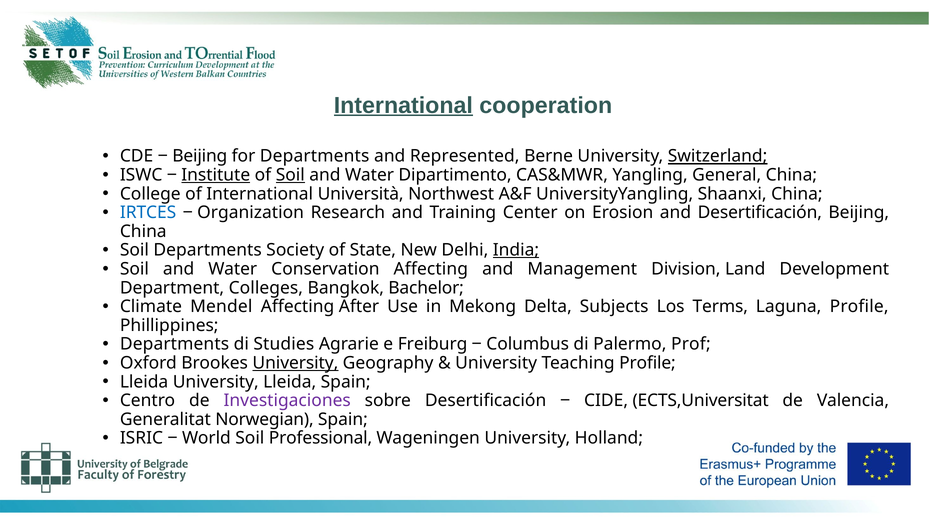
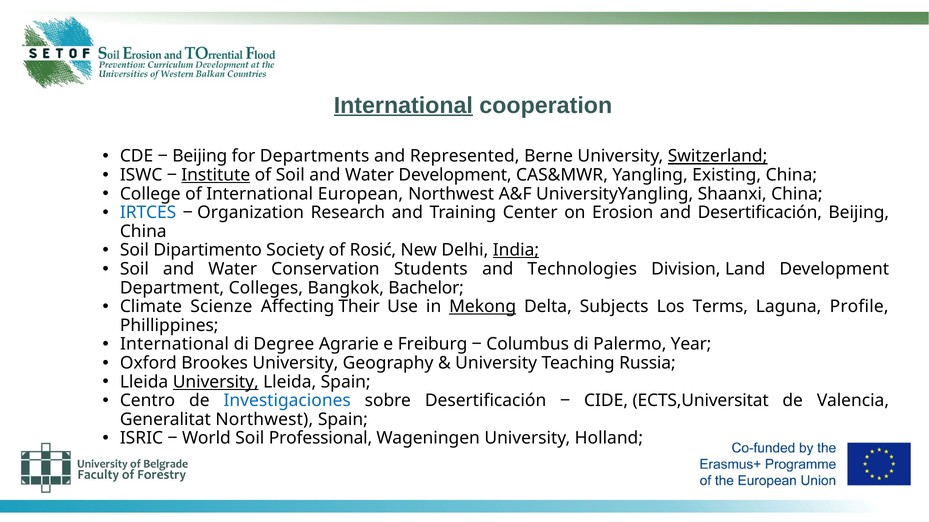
Soil underline: present -> none (290, 175)
Water Dipartimento: Dipartimento -> Development (455, 175)
General: General -> Existing (727, 175)
Università: Università -> European (360, 194)
Soil Departments: Departments -> Dipartimento (208, 251)
State: State -> Rosić (373, 251)
Conservation Affecting: Affecting -> Students (431, 269)
Management: Management -> Technologies (582, 269)
Mendel: Mendel -> Scienze (221, 307)
After: After -> Their (359, 307)
Mekong underline: none -> present (483, 307)
Departments: Departments -> International (175, 345)
Studies: Studies -> Degree (284, 345)
Prof: Prof -> Year (691, 345)
University underline: present -> none (295, 363)
Teaching Profile: Profile -> Russia (647, 363)
University underline: none -> present (216, 382)
Investigaciones colour: purple -> blue (287, 401)
Generalitat Norwegian: Norwegian -> Northwest (264, 420)
